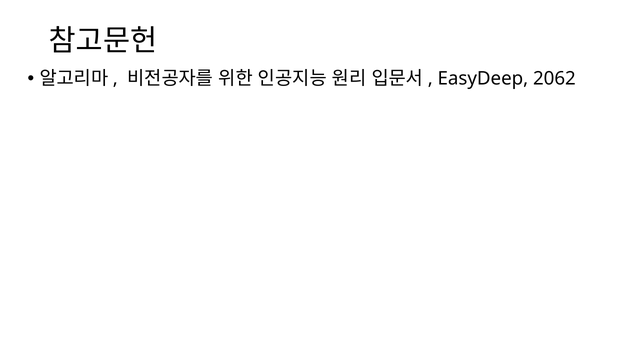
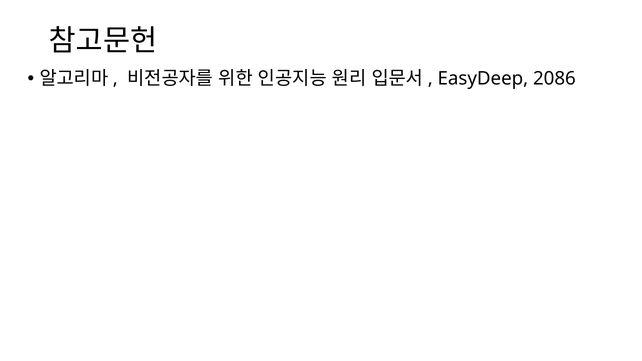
2062: 2062 -> 2086 (554, 79)
